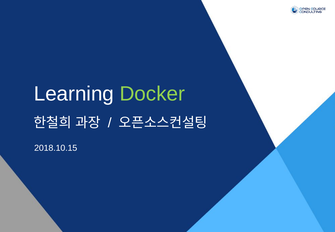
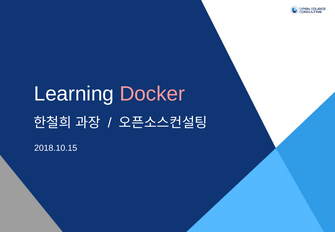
Docker colour: light green -> pink (152, 94)
